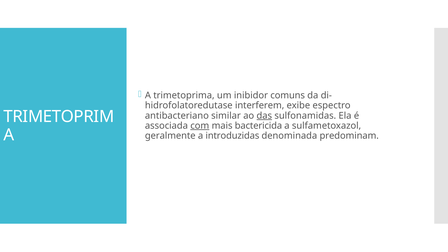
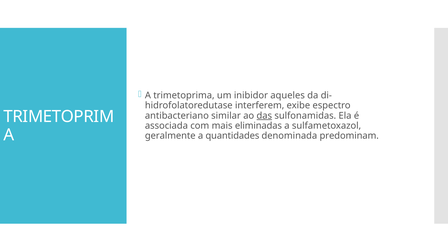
comuns: comuns -> aqueles (288, 95)
com underline: present -> none (200, 126)
bactericida: bactericida -> eliminadas (258, 126)
introduzidas: introduzidas -> quantidades (232, 136)
